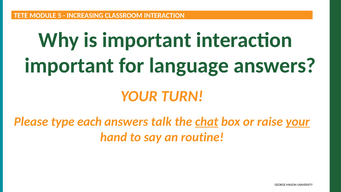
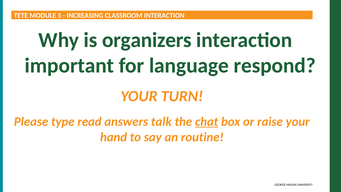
is important: important -> organizers (147, 40)
language answers: answers -> respond (275, 66)
each: each -> read (90, 122)
your underline: present -> none (298, 122)
